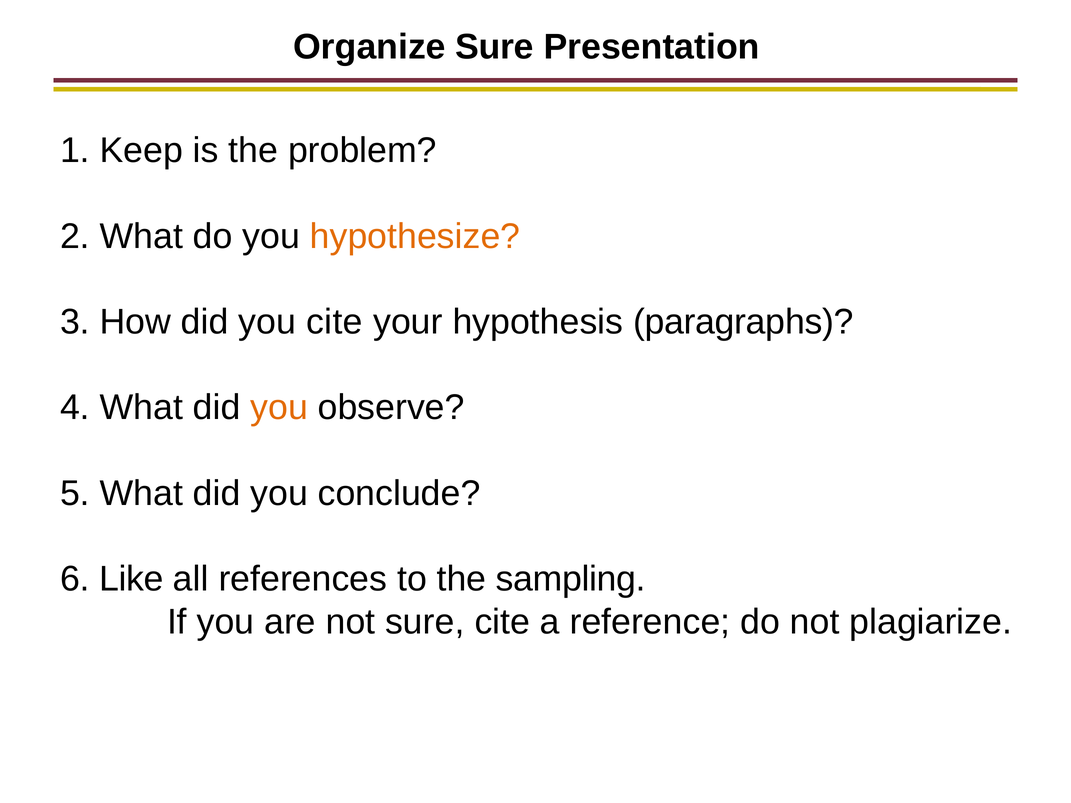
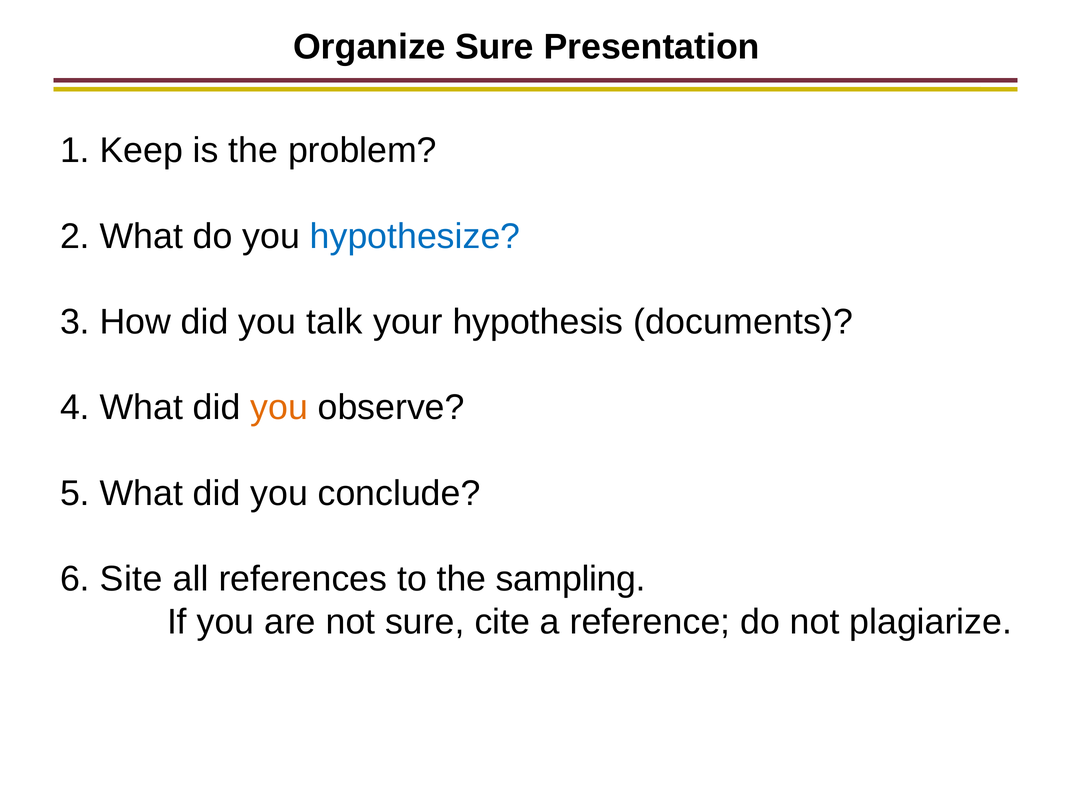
hypothesize colour: orange -> blue (415, 236)
you cite: cite -> talk (334, 322)
paragraphs: paragraphs -> documents (743, 322)
Like: Like -> Site (131, 579)
